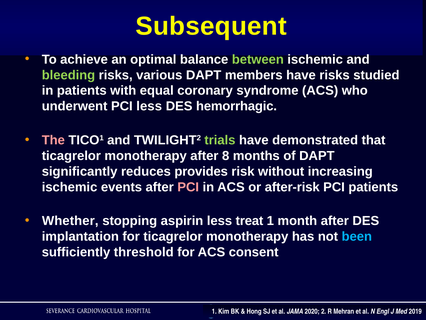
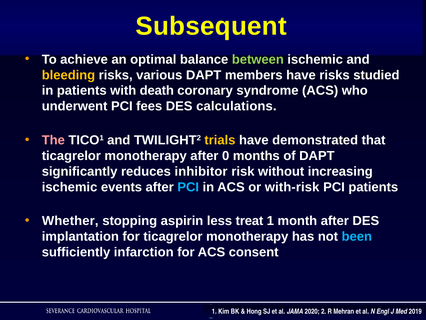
bleeding colour: light green -> yellow (68, 75)
equal: equal -> death (157, 91)
PCI less: less -> fees (149, 106)
hemorrhagic: hemorrhagic -> calculations (236, 106)
trials colour: light green -> yellow (220, 140)
8: 8 -> 0 (226, 156)
provides: provides -> inhibitor (201, 171)
PCI colour: pink -> light blue (188, 187)
after-risk: after-risk -> with-risk (292, 187)
threshold: threshold -> infarction (144, 252)
